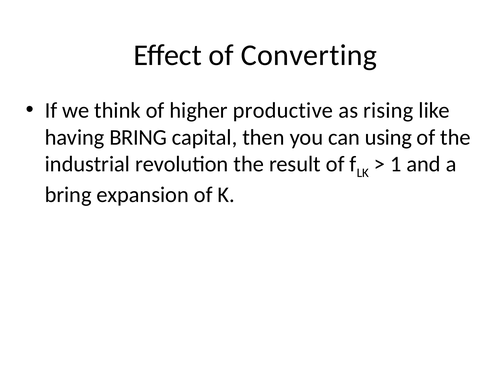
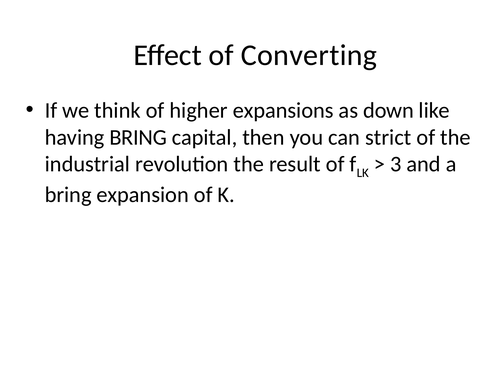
productive: productive -> expansions (283, 110)
rising: rising -> down (388, 110)
using: using -> strict (388, 137)
1: 1 -> 3 (396, 164)
